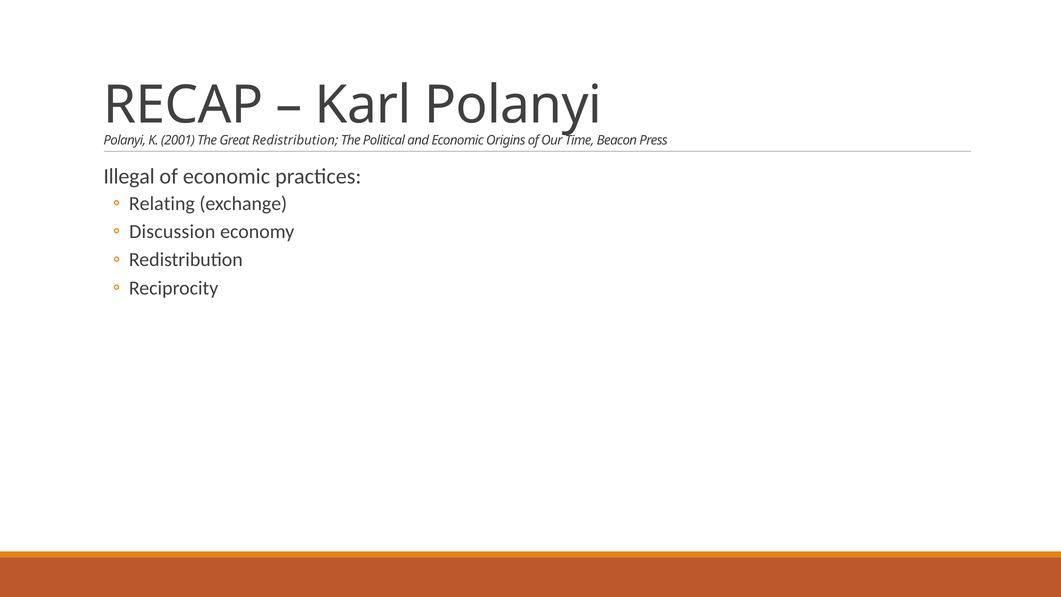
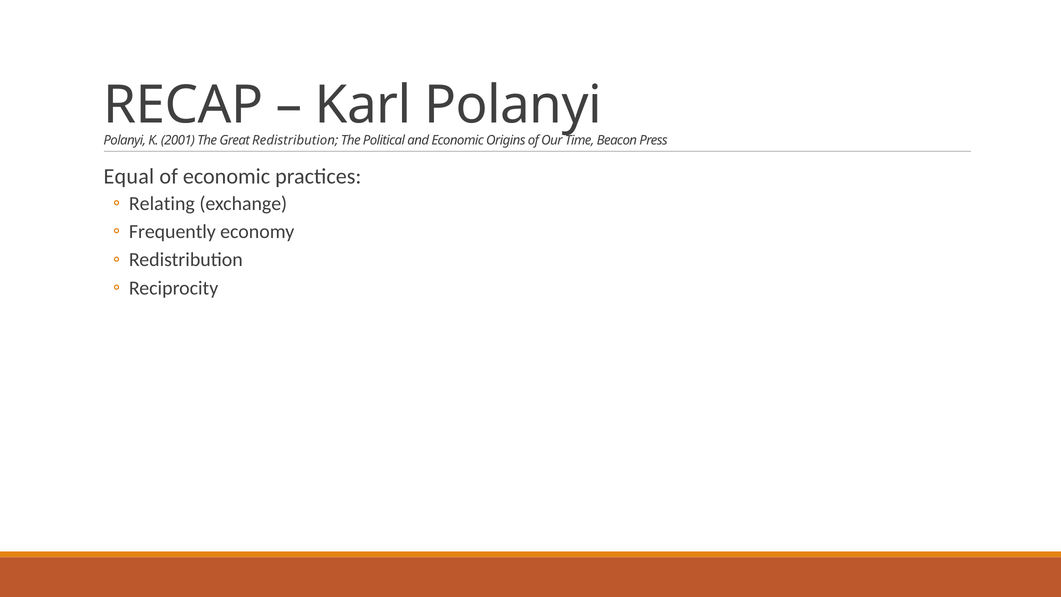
Illegal: Illegal -> Equal (129, 176)
Discussion: Discussion -> Frequently (172, 232)
